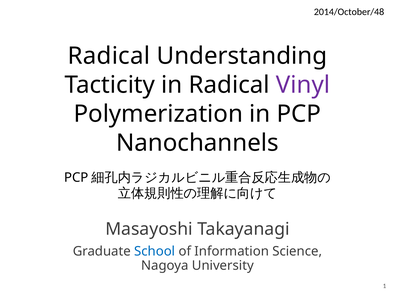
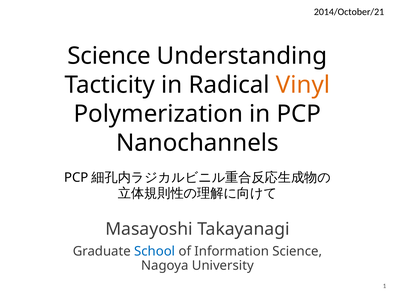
2014/October/48: 2014/October/48 -> 2014/October/21 (349, 12)
Radical: Radical -> Science (109, 56)
Vinyl colour: purple -> orange (303, 85)
